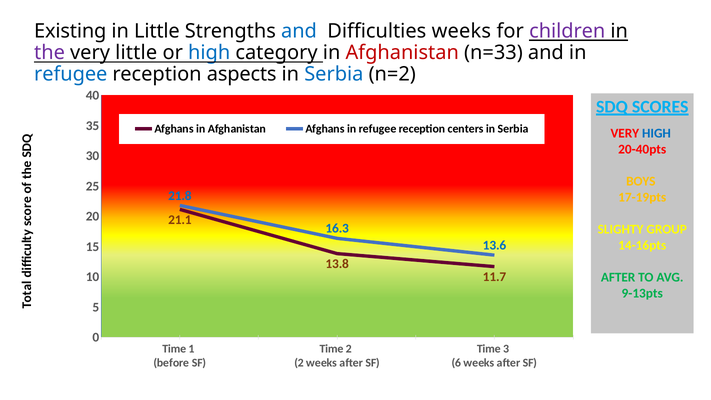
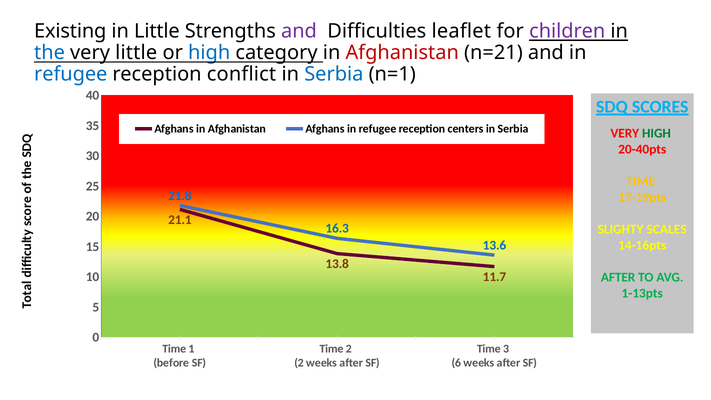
and colour: blue -> purple (299, 31)
Difficulties weeks: weeks -> leaflet (461, 31)
the colour: purple -> blue (50, 53)
n=33: n=33 -> n=21 (493, 53)
aspects: aspects -> conflict (242, 74)
n=2: n=2 -> n=1 (392, 74)
HIGH colour: blue -> green (656, 133)
BOYS: BOYS -> TIME (641, 181)
GROUP: GROUP -> SCALES (667, 229)
9-13pts: 9-13pts -> 1-13pts (642, 293)
